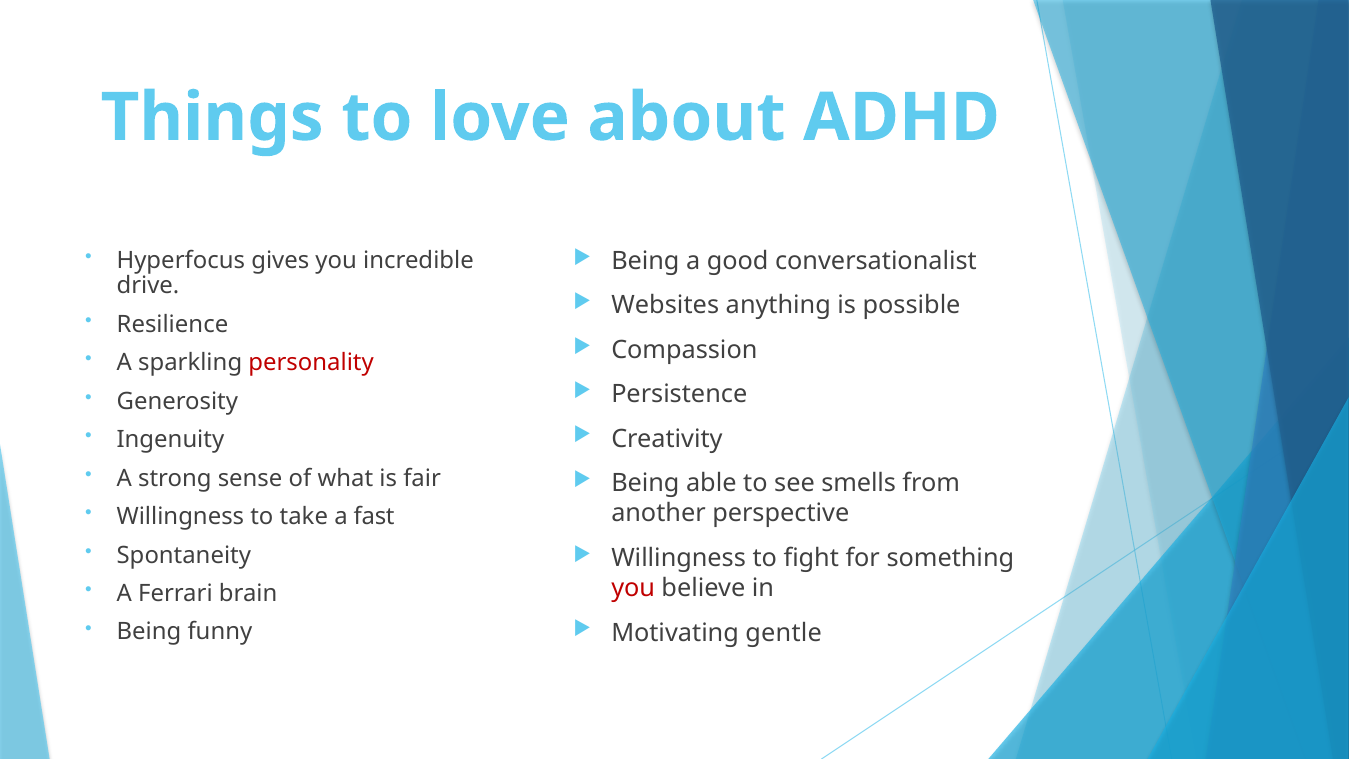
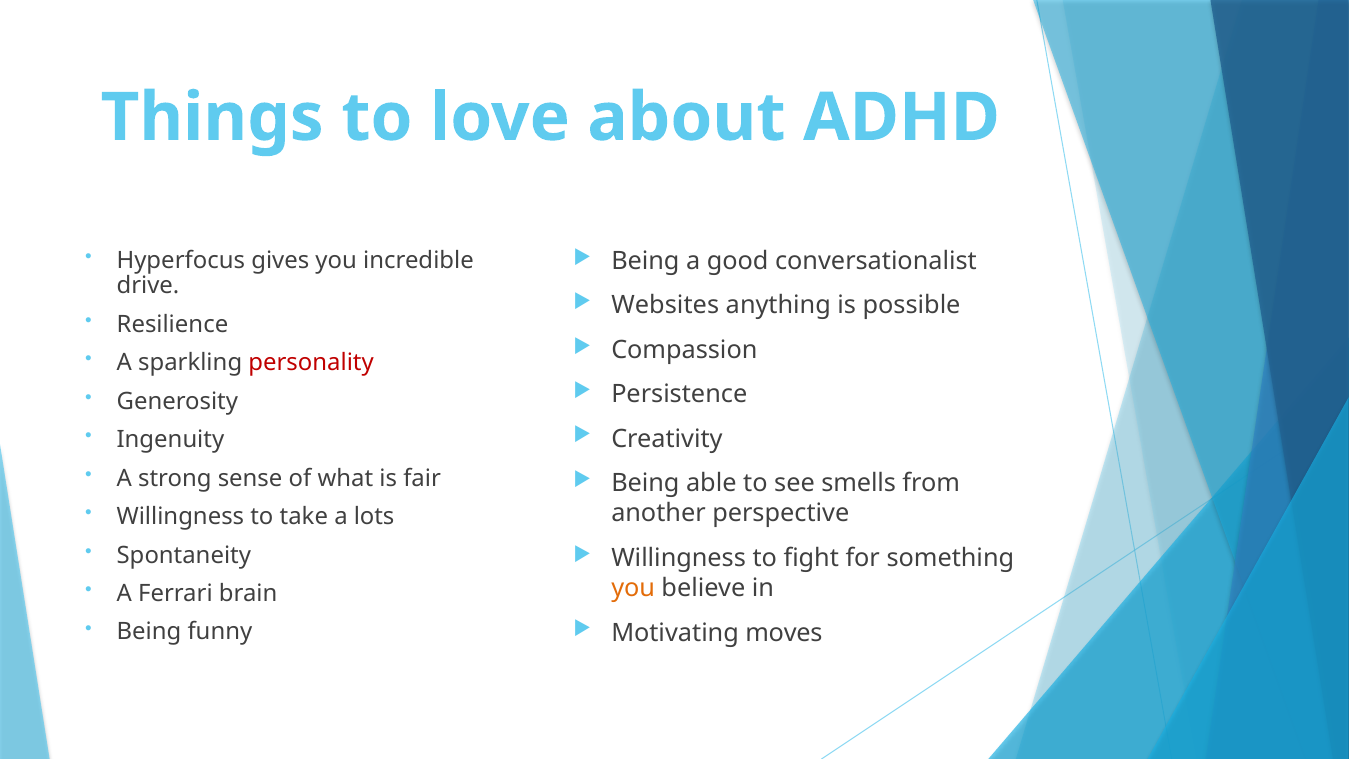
fast: fast -> lots (374, 517)
you colour: red -> orange (633, 588)
gentle: gentle -> moves (784, 633)
